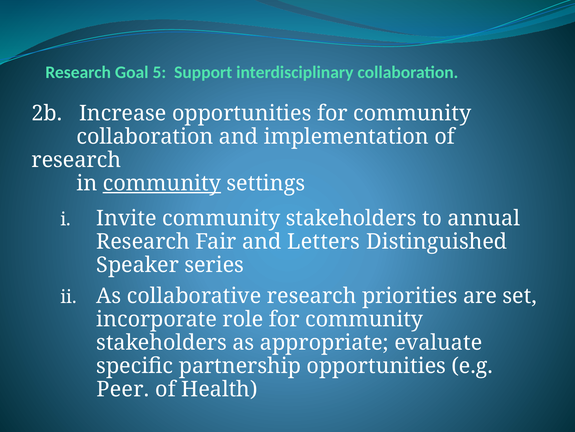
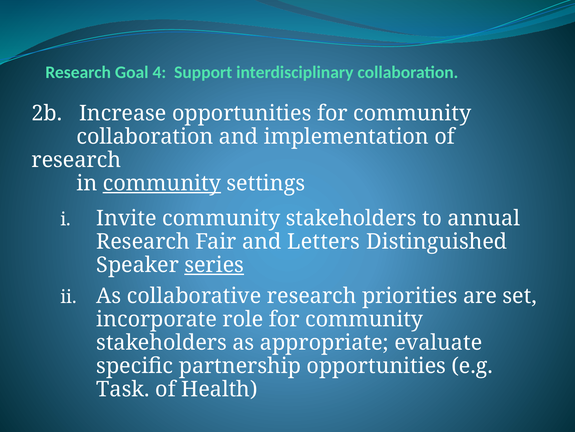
5: 5 -> 4 (159, 72)
series underline: none -> present (214, 265)
Peer: Peer -> Task (123, 389)
